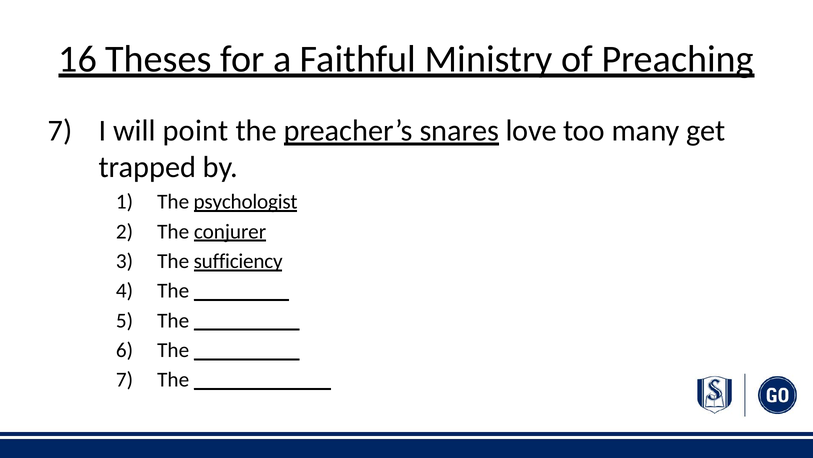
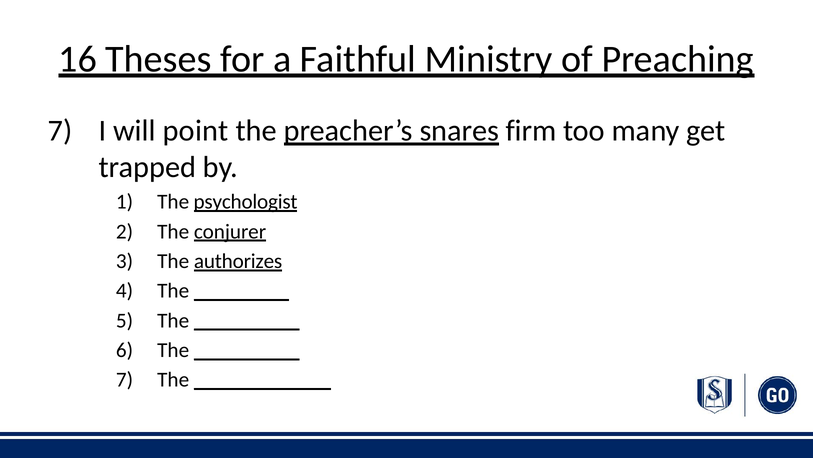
love: love -> firm (531, 131)
sufficiency: sufficiency -> authorizes (238, 261)
